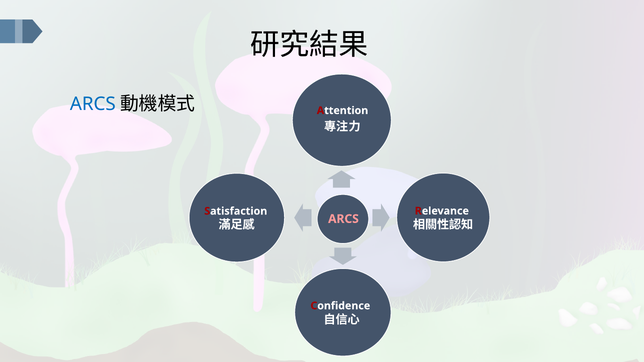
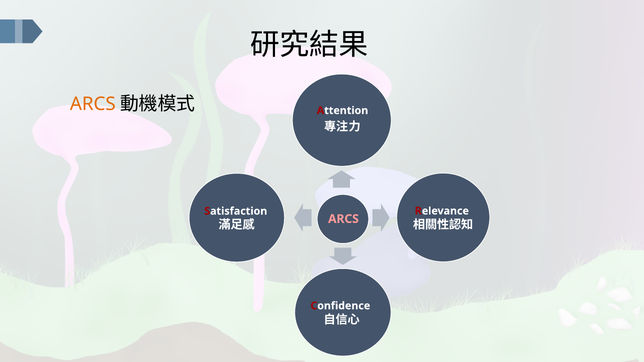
ARCS colour: blue -> orange (93, 104)
